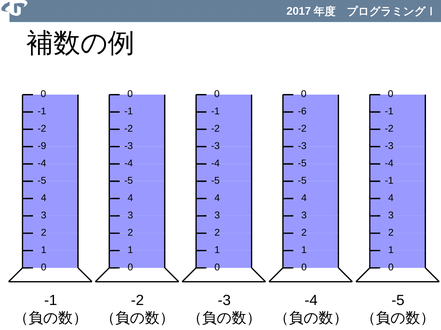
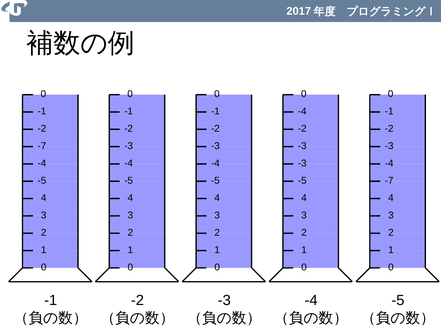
-6: -6 -> -4 (302, 112)
-9: -9 -> -7 (42, 146)
-5: -5 -> -3 (302, 164)
-1: -1 -> -7 (389, 181)
